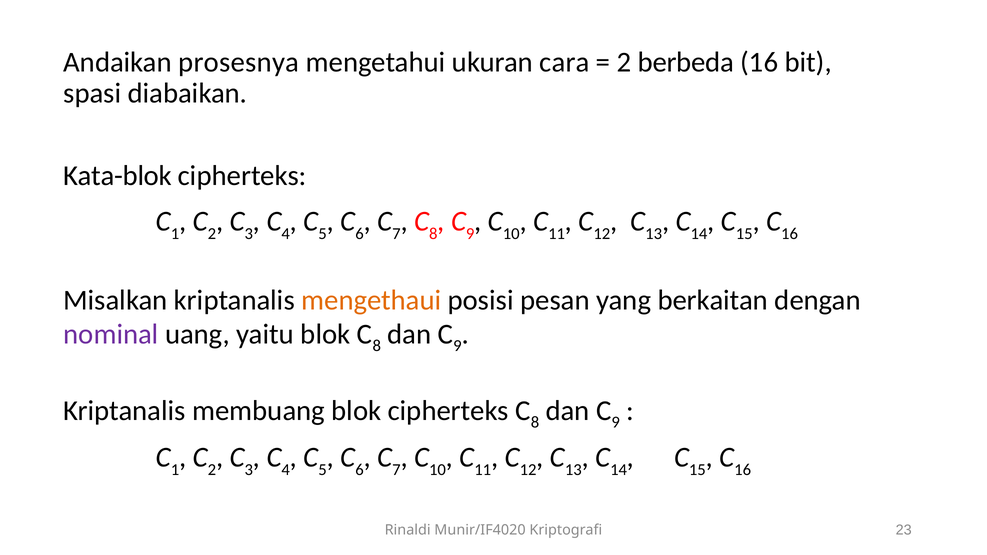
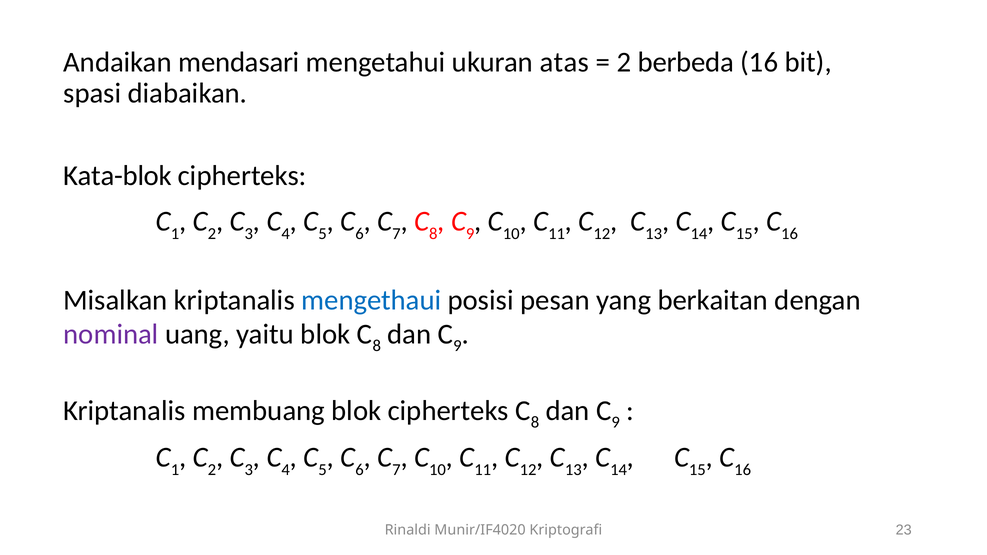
prosesnya: prosesnya -> mendasari (239, 62)
cara: cara -> atas (564, 62)
mengethaui colour: orange -> blue (371, 300)
